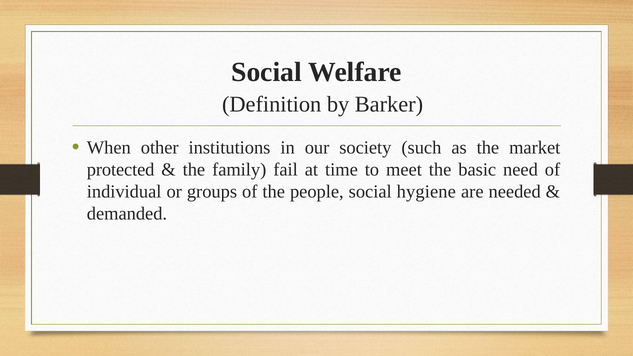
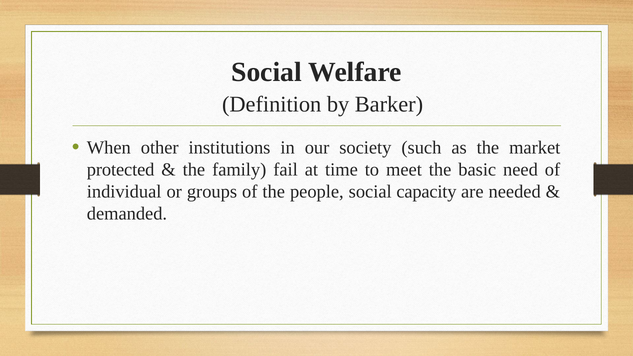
hygiene: hygiene -> capacity (426, 192)
